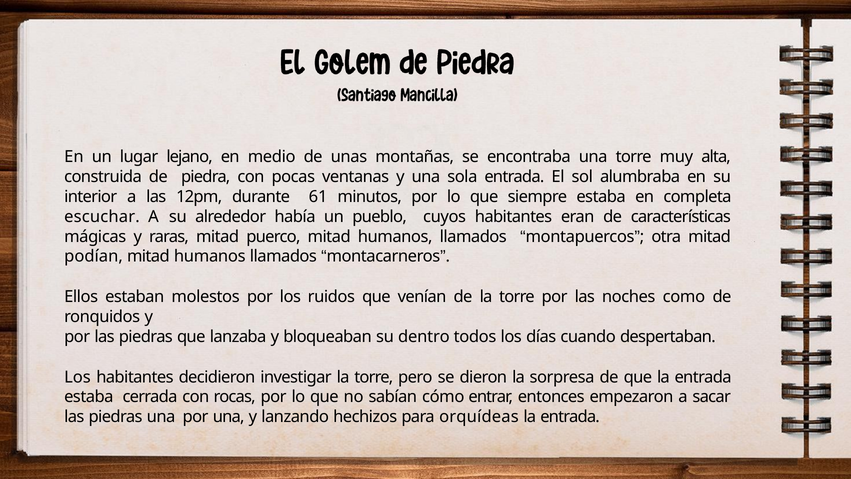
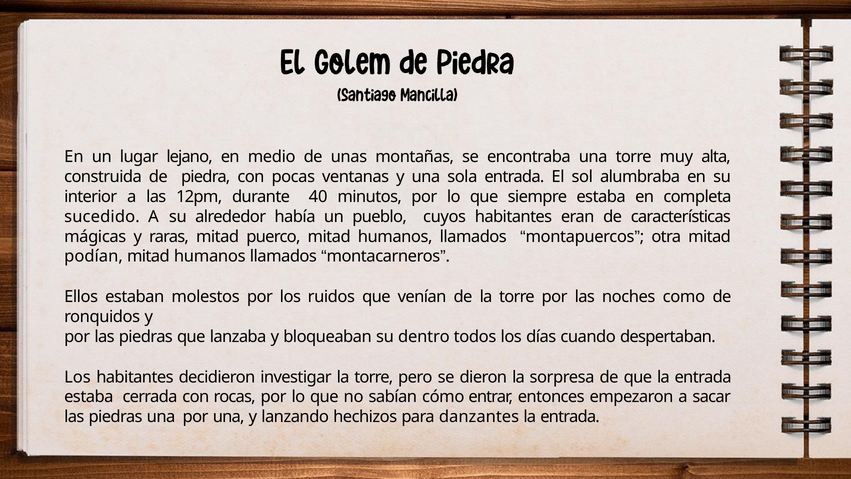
61: 61 -> 40 (318, 197)
escuchar: escuchar -> sucedido (102, 217)
orquídeas: orquídeas -> danzantes (479, 417)
